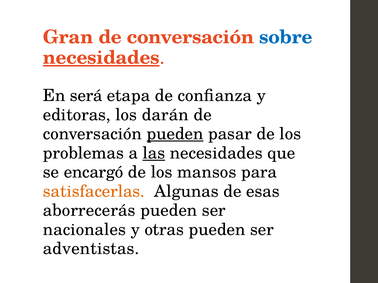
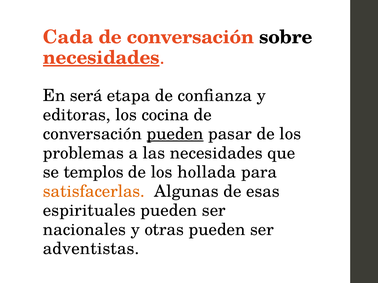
Gran: Gran -> Cada (68, 37)
sobre colour: blue -> black (286, 37)
darán: darán -> cocina (165, 115)
las underline: present -> none (154, 153)
encargó: encargó -> templos (94, 172)
mansos: mansos -> hollada (207, 172)
aborrecerás: aborrecerás -> espirituales (89, 211)
